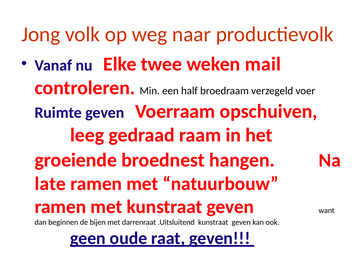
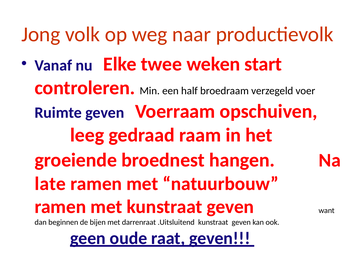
mail: mail -> start (263, 64)
